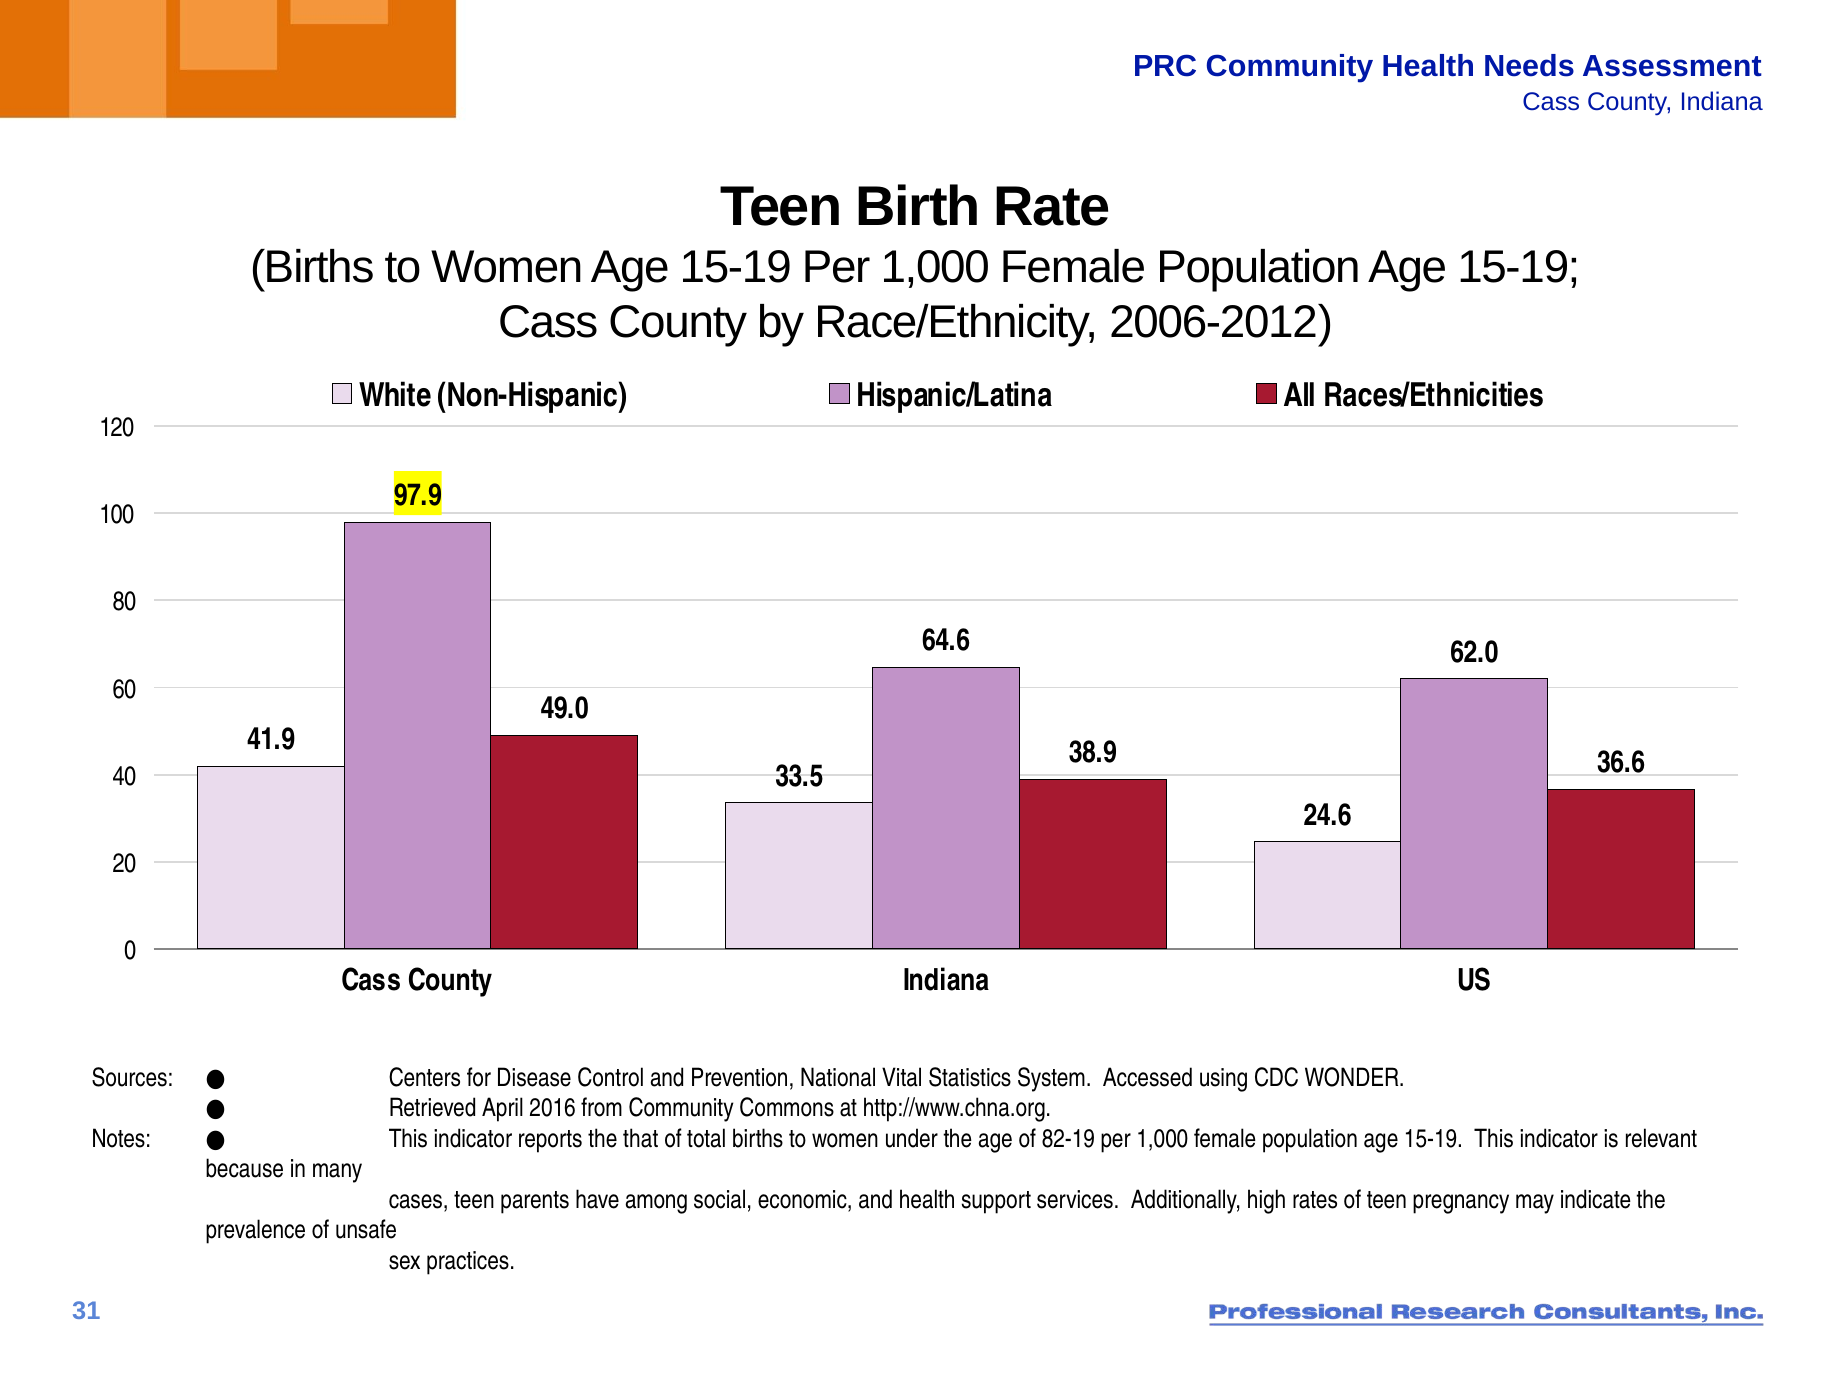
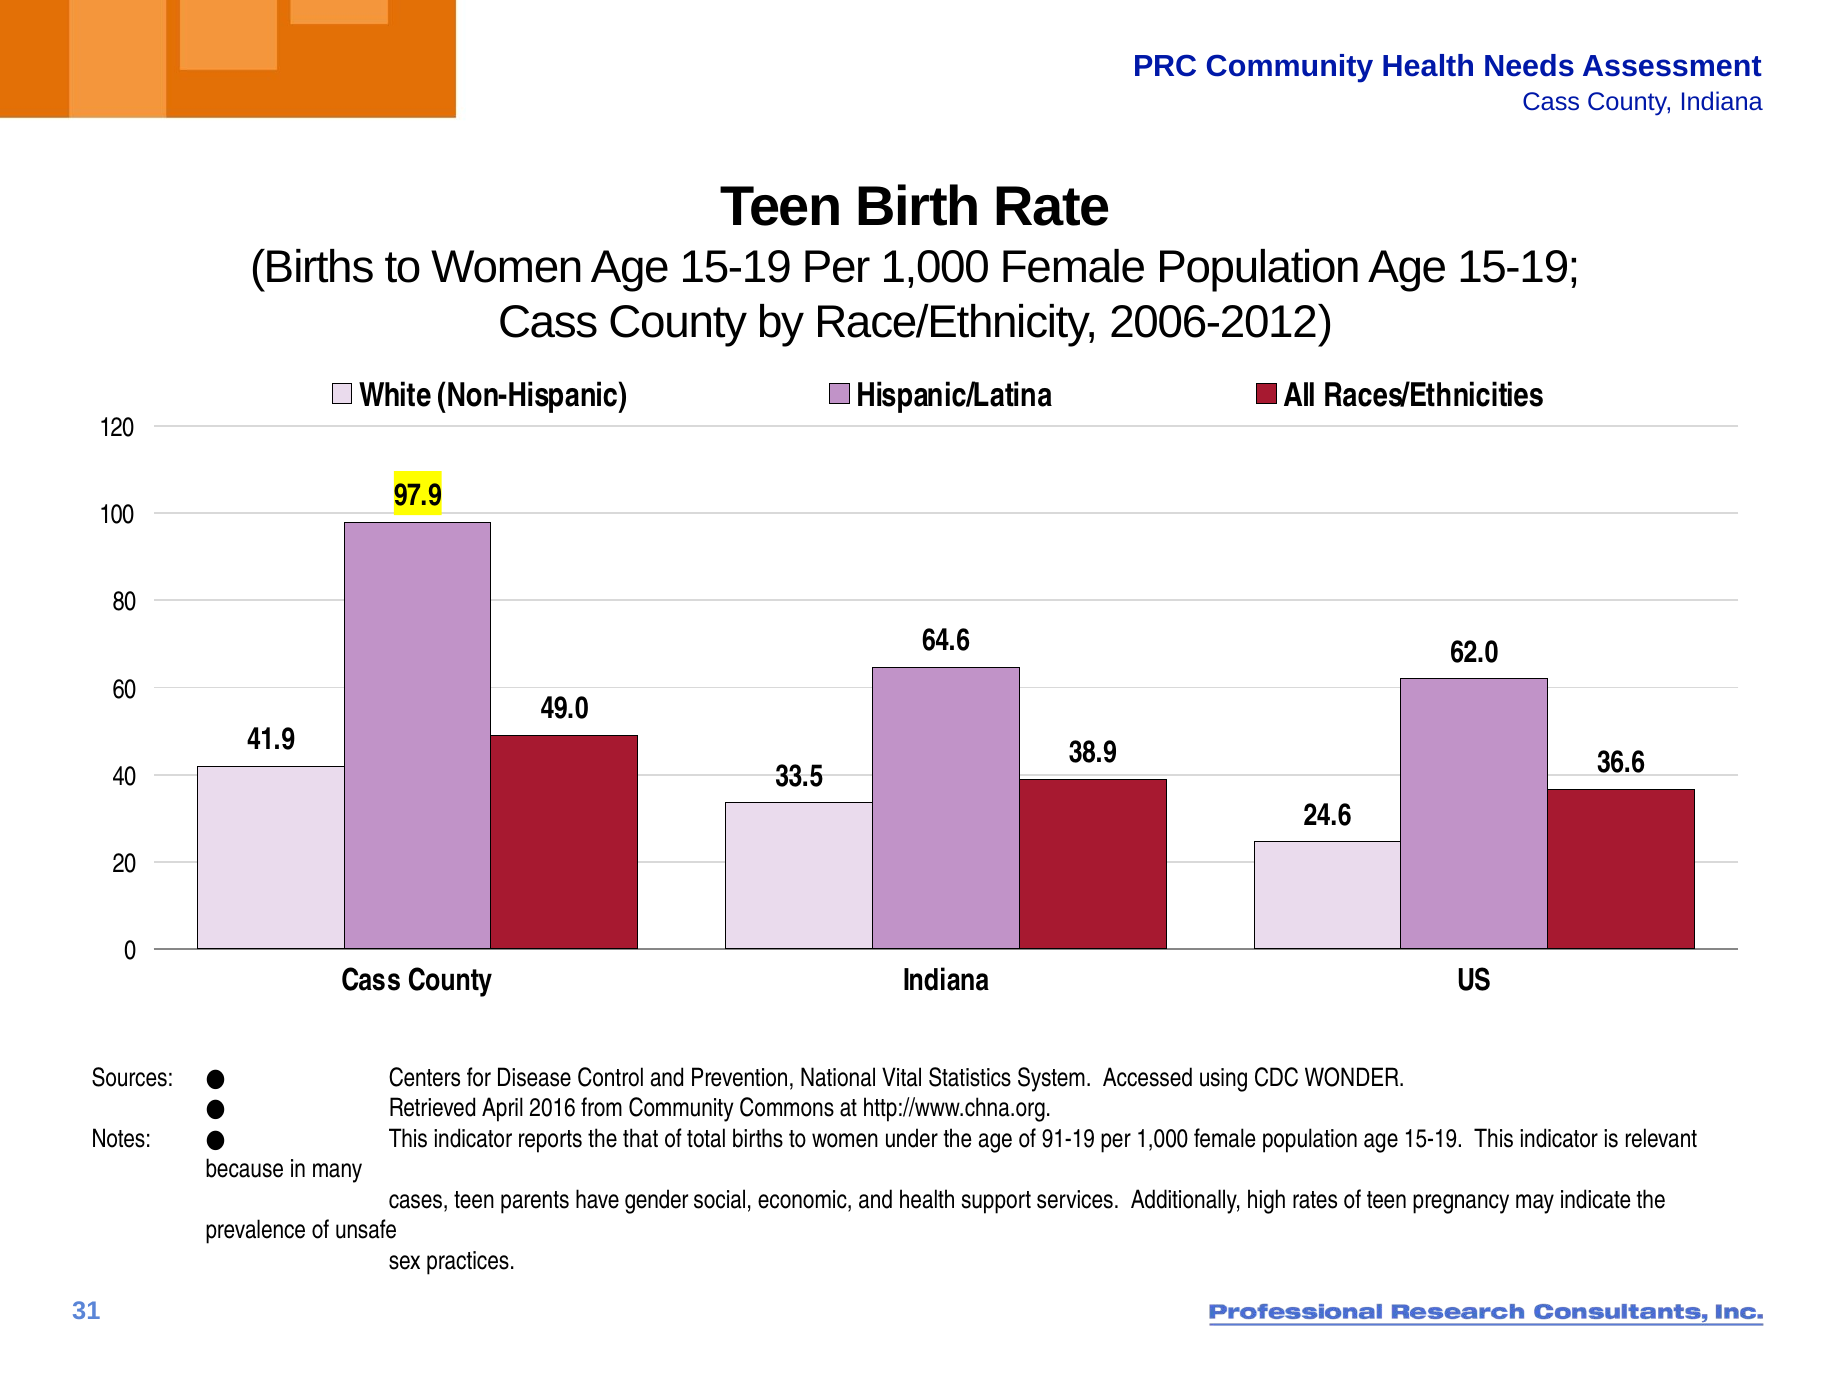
82-19: 82-19 -> 91-19 (1068, 1139)
among: among -> gender (656, 1200)
